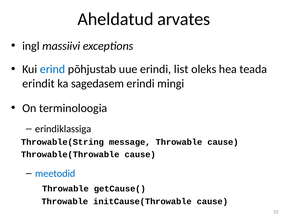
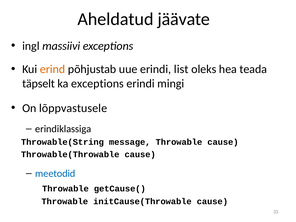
arvates: arvates -> jäävate (184, 19)
erind colour: blue -> orange (53, 69)
erindit: erindit -> täpselt (39, 84)
ka sagedasem: sagedasem -> exceptions (97, 84)
terminoloogia: terminoloogia -> lõppvastusele (73, 108)
